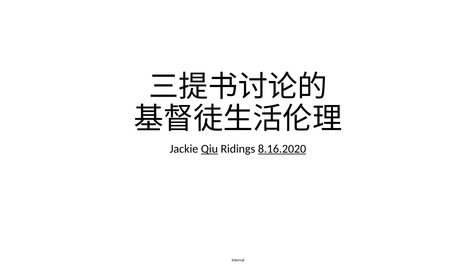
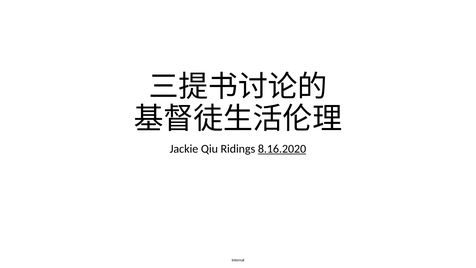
Qiu underline: present -> none (209, 149)
